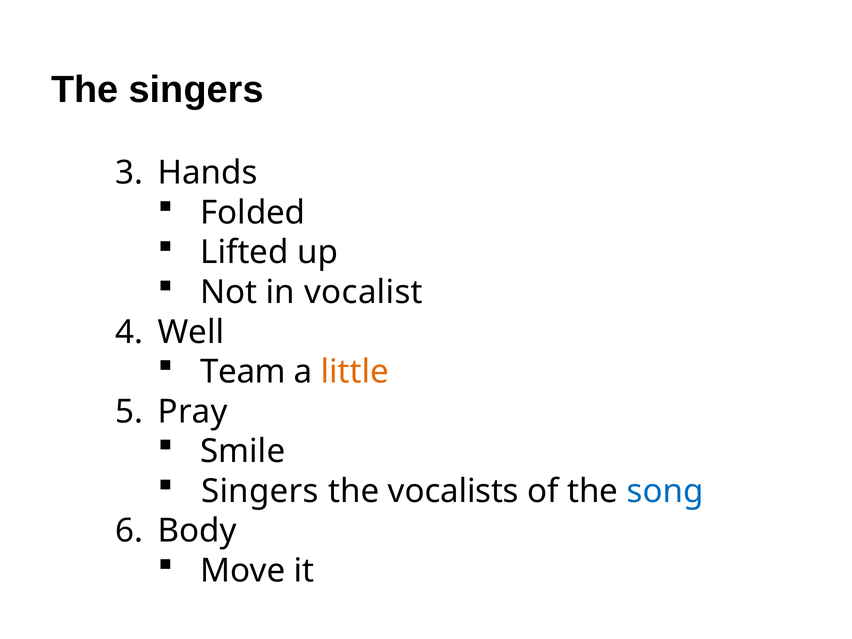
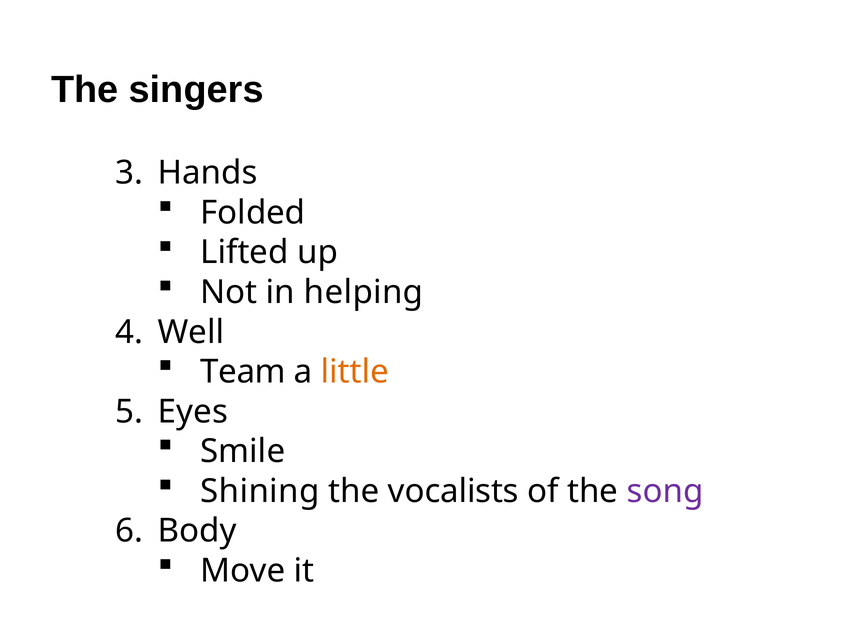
vocalist: vocalist -> helping (364, 292)
Pray: Pray -> Eyes (193, 412)
Singers: Singers -> Shining (260, 491)
song colour: blue -> purple (665, 491)
